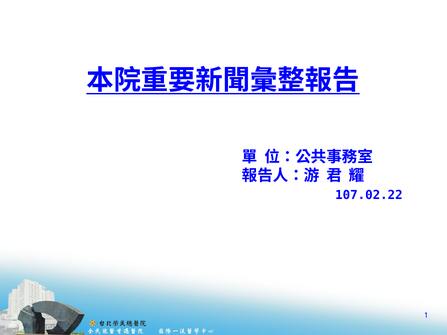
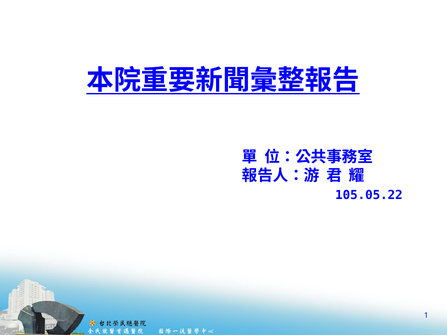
107.02.22: 107.02.22 -> 105.05.22 (369, 195)
